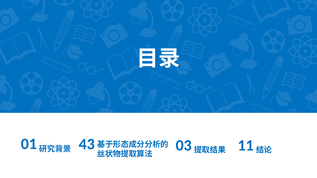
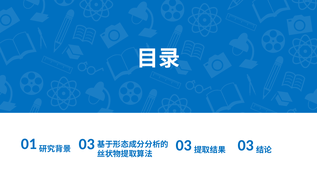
43: 43 -> 03 (87, 144)
11: 11 -> 03 (246, 146)
